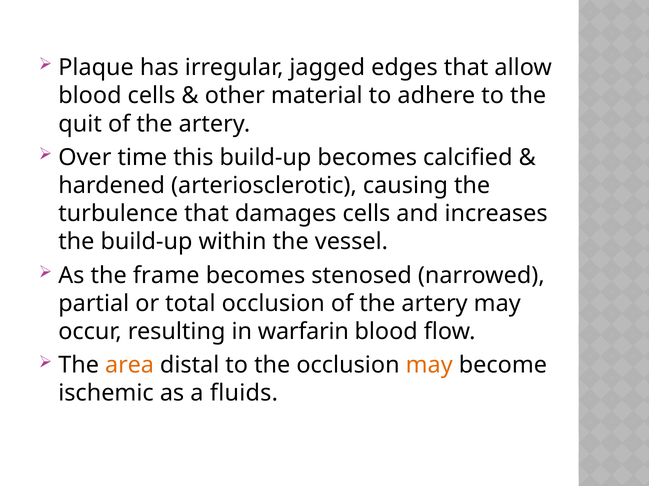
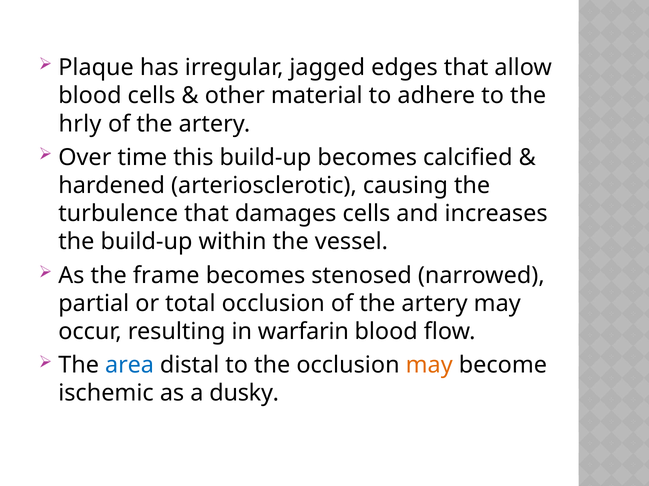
quit: quit -> hrly (80, 124)
area colour: orange -> blue (130, 366)
fluids: fluids -> dusky (244, 394)
